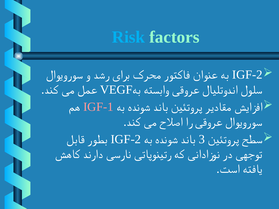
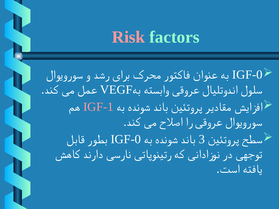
Risk colour: light blue -> pink (129, 37)
IGF-2: IGF-2 -> IGF-0 (247, 75)
IGF-2: IGF-2 -> IGF-0 (126, 139)
